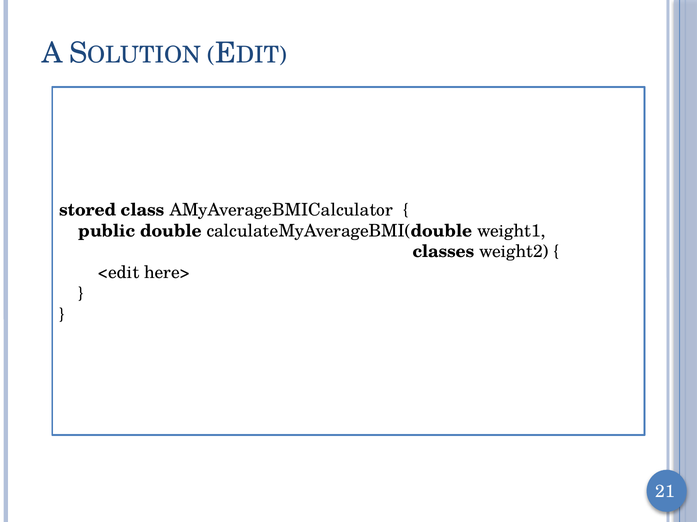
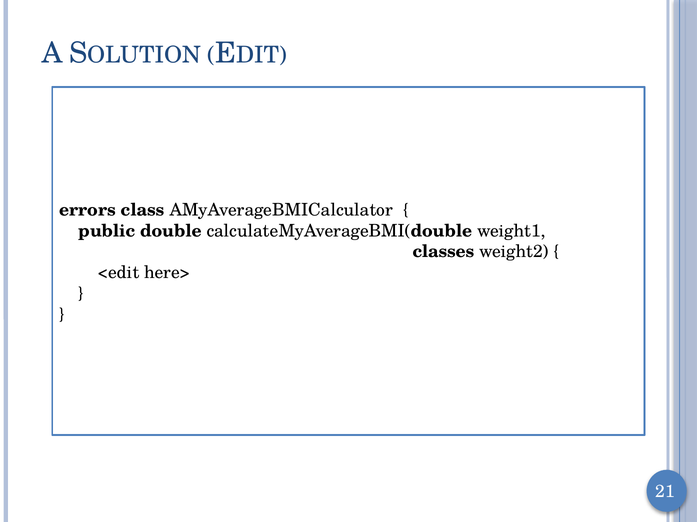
stored: stored -> errors (88, 210)
